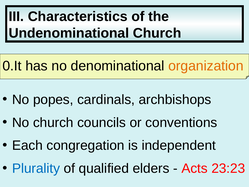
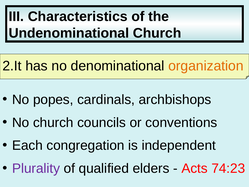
0.It: 0.It -> 2.It (12, 66)
Plurality colour: blue -> purple (36, 168)
23:23: 23:23 -> 74:23 (228, 168)
